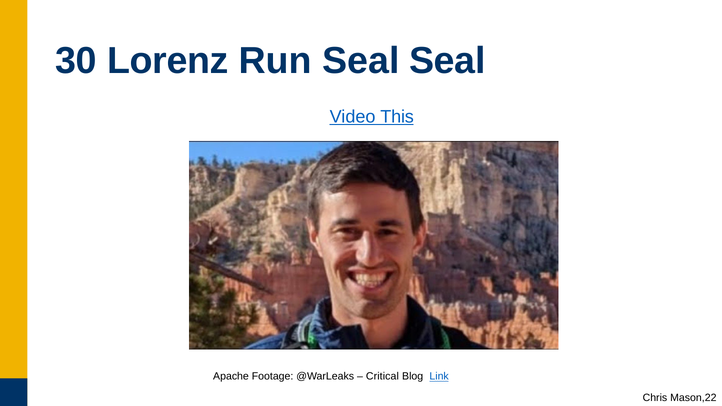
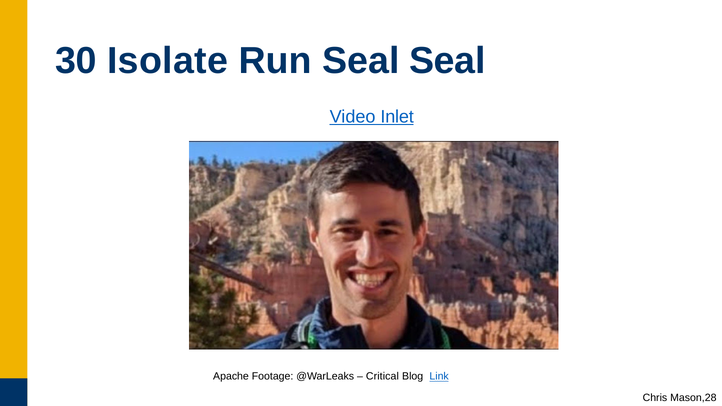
Lorenz: Lorenz -> Isolate (168, 61)
This: This -> Inlet (397, 117)
Mason,22: Mason,22 -> Mason,28 (693, 398)
